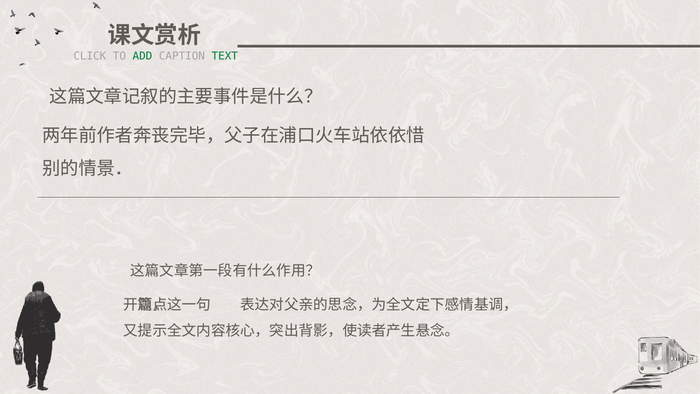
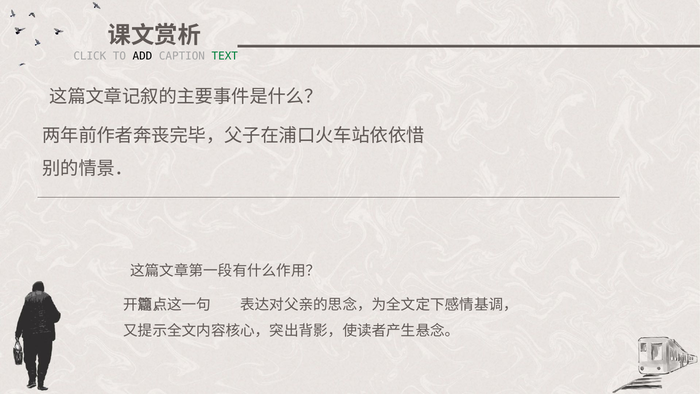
ADD colour: green -> black (142, 56)
